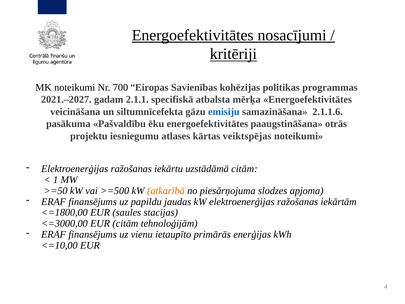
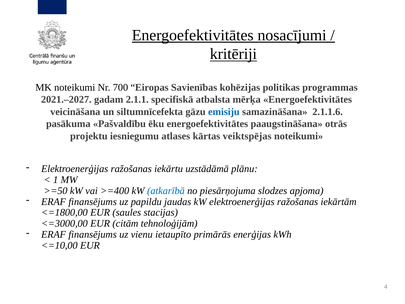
uzstādāmā citām: citām -> plānu (244, 169)
>=500: >=500 -> >=400 (115, 191)
atkarībā colour: orange -> blue (166, 191)
